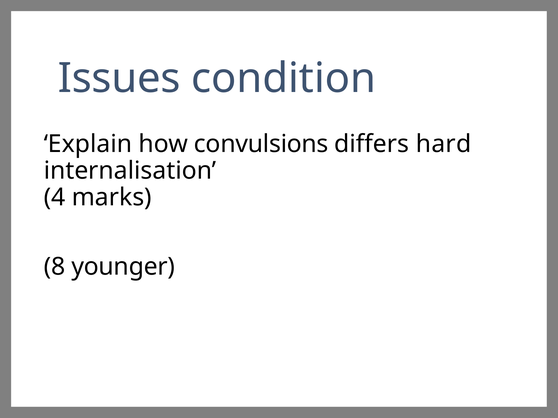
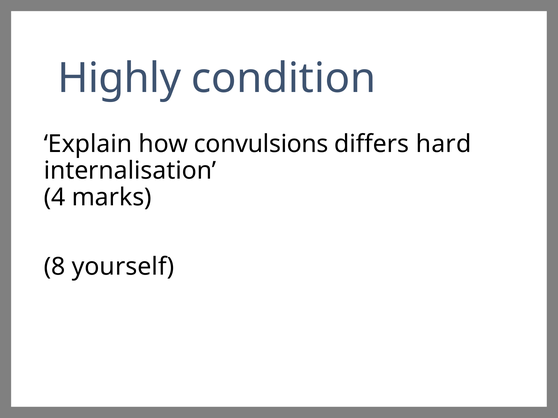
Issues: Issues -> Highly (119, 78)
younger: younger -> yourself (123, 267)
